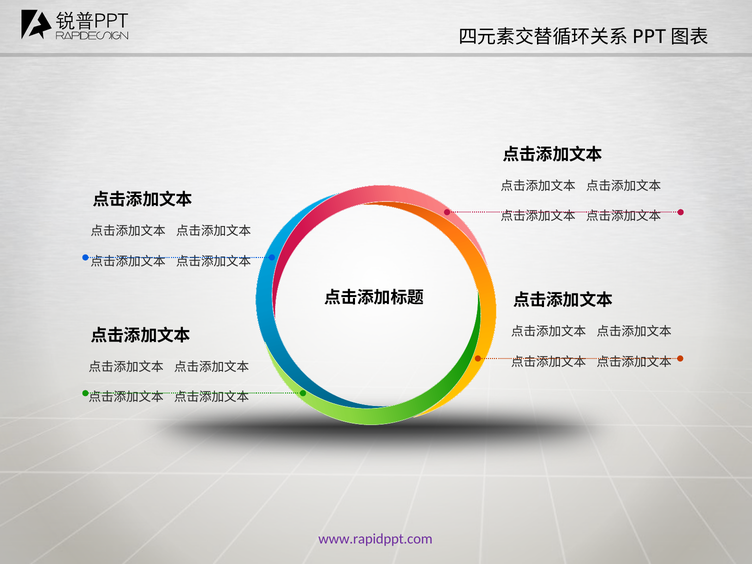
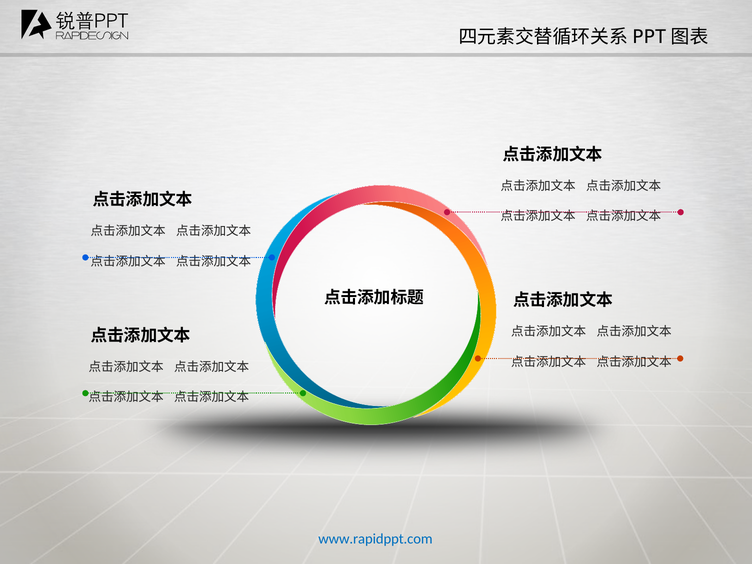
www.rapidppt.com colour: purple -> blue (375, 539)
